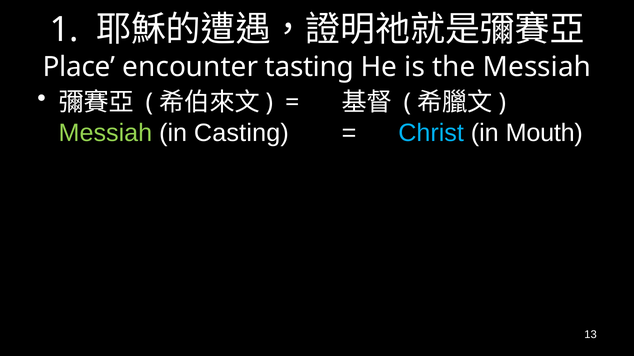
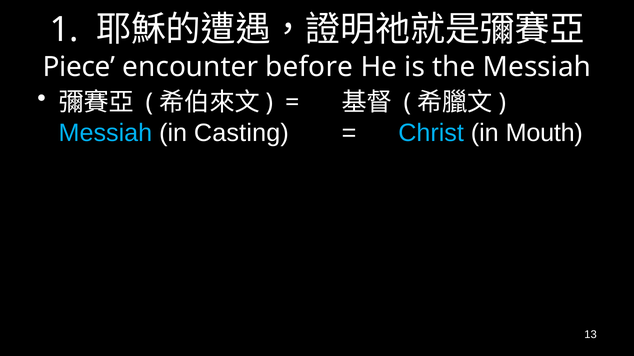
Place: Place -> Piece (79, 67)
tasting: tasting -> before (309, 67)
Messiah colour: light green -> light blue (105, 133)
